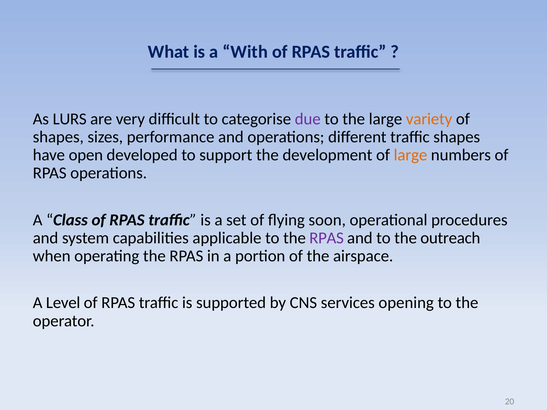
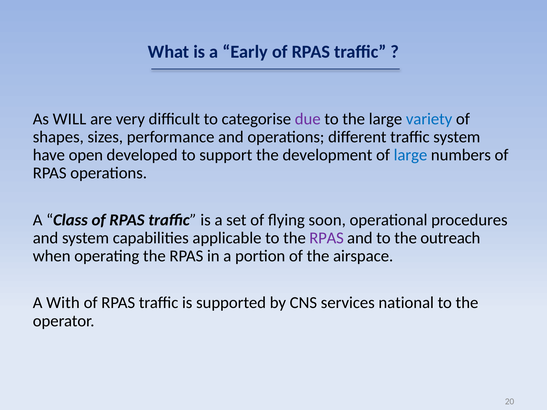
With: With -> Early (245, 52)
LURS: LURS -> WILL (69, 119)
variety colour: orange -> blue (429, 119)
traffic shapes: shapes -> system (457, 137)
large colour: orange -> blue (410, 155)
Level: Level -> With (63, 303)
opening: opening -> national (406, 303)
